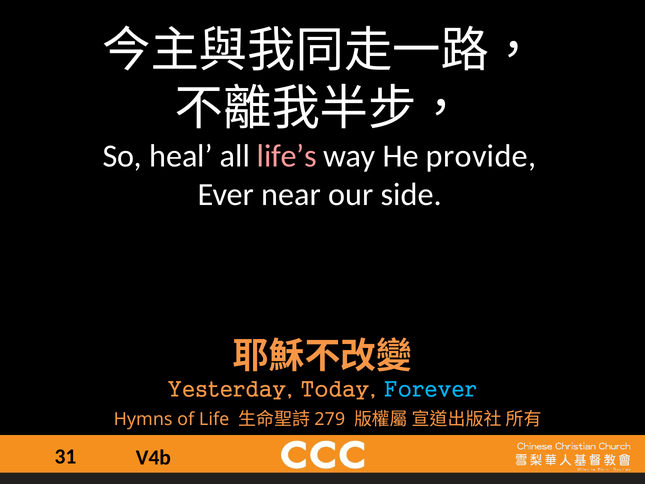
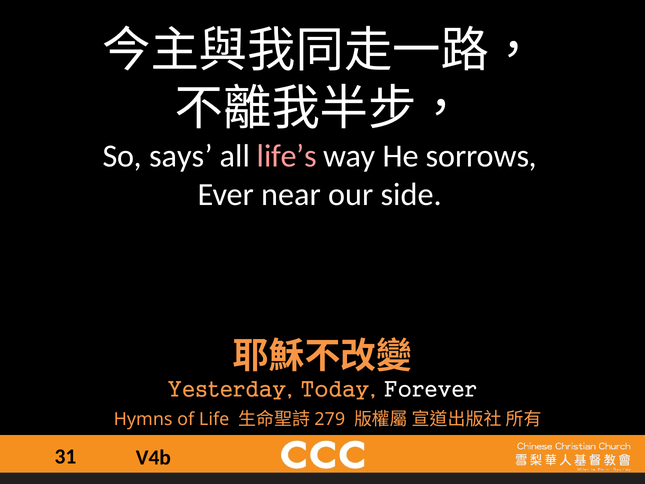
heal: heal -> says (181, 156)
provide: provide -> sorrows (481, 156)
Forever colour: light blue -> white (430, 390)
